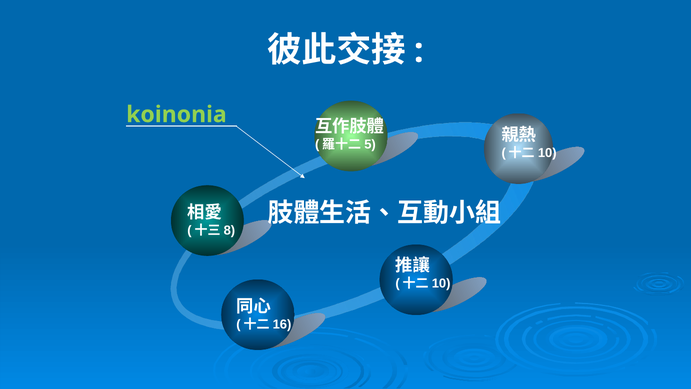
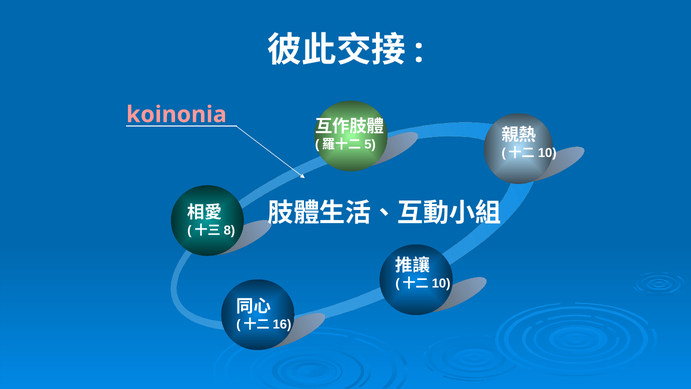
koinonia colour: light green -> pink (176, 114)
